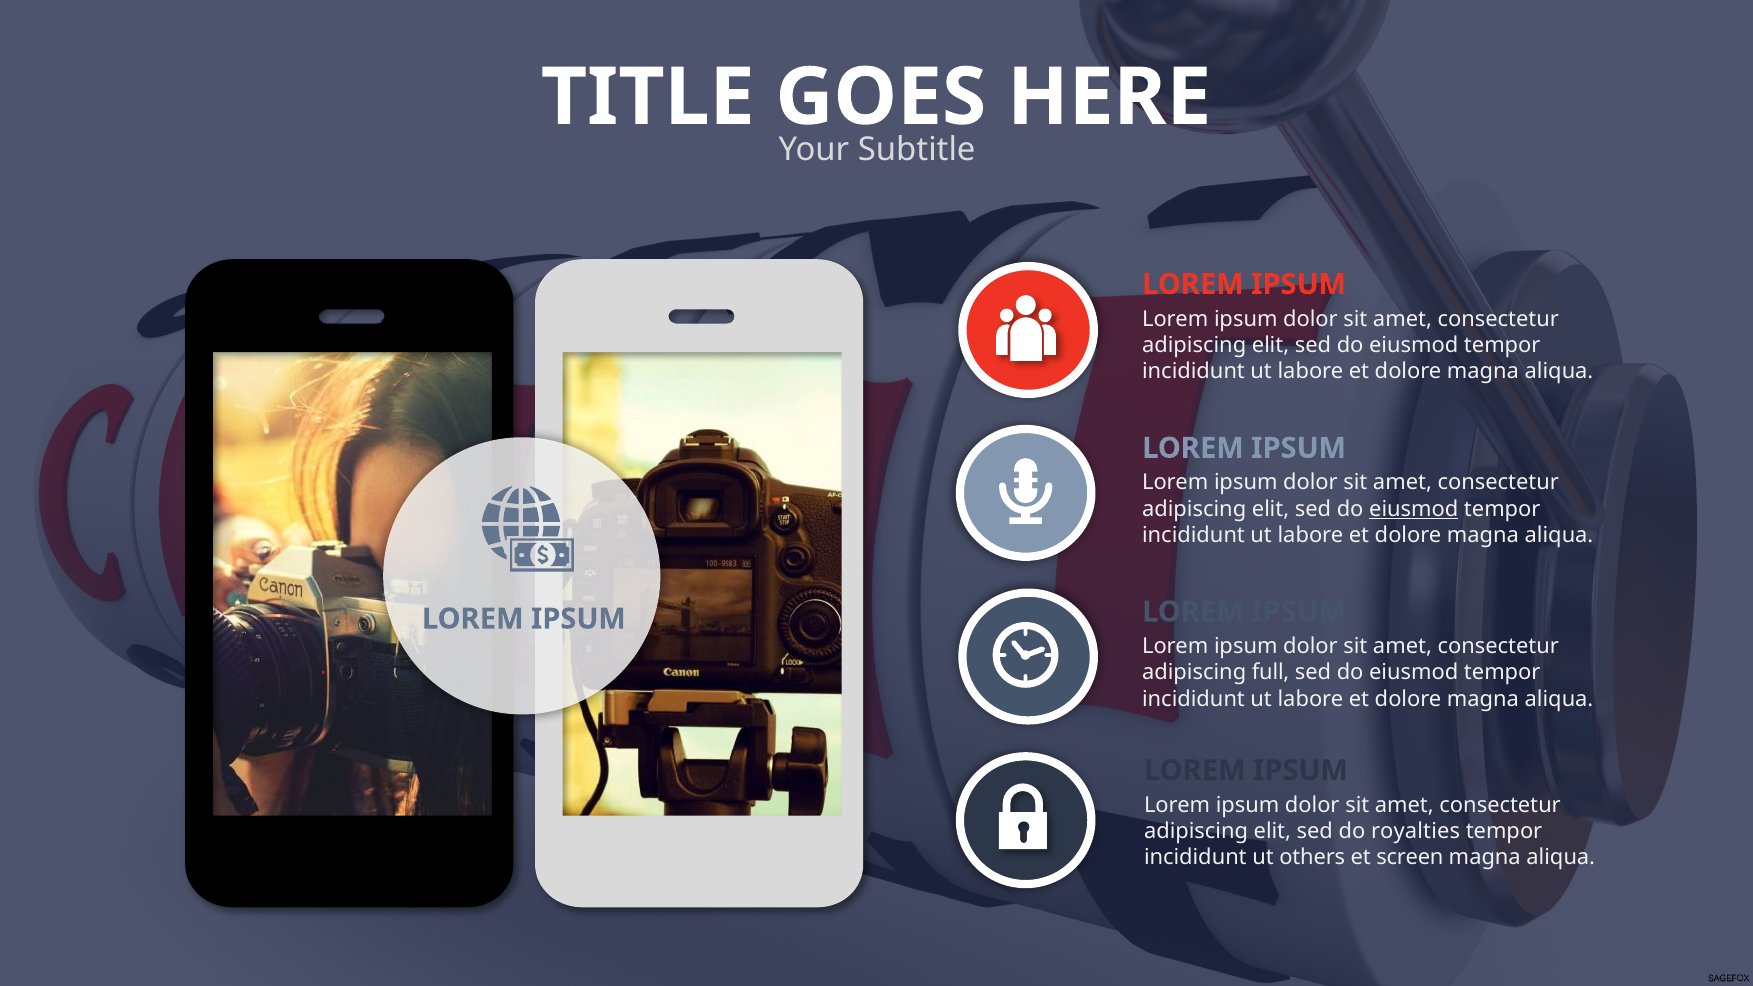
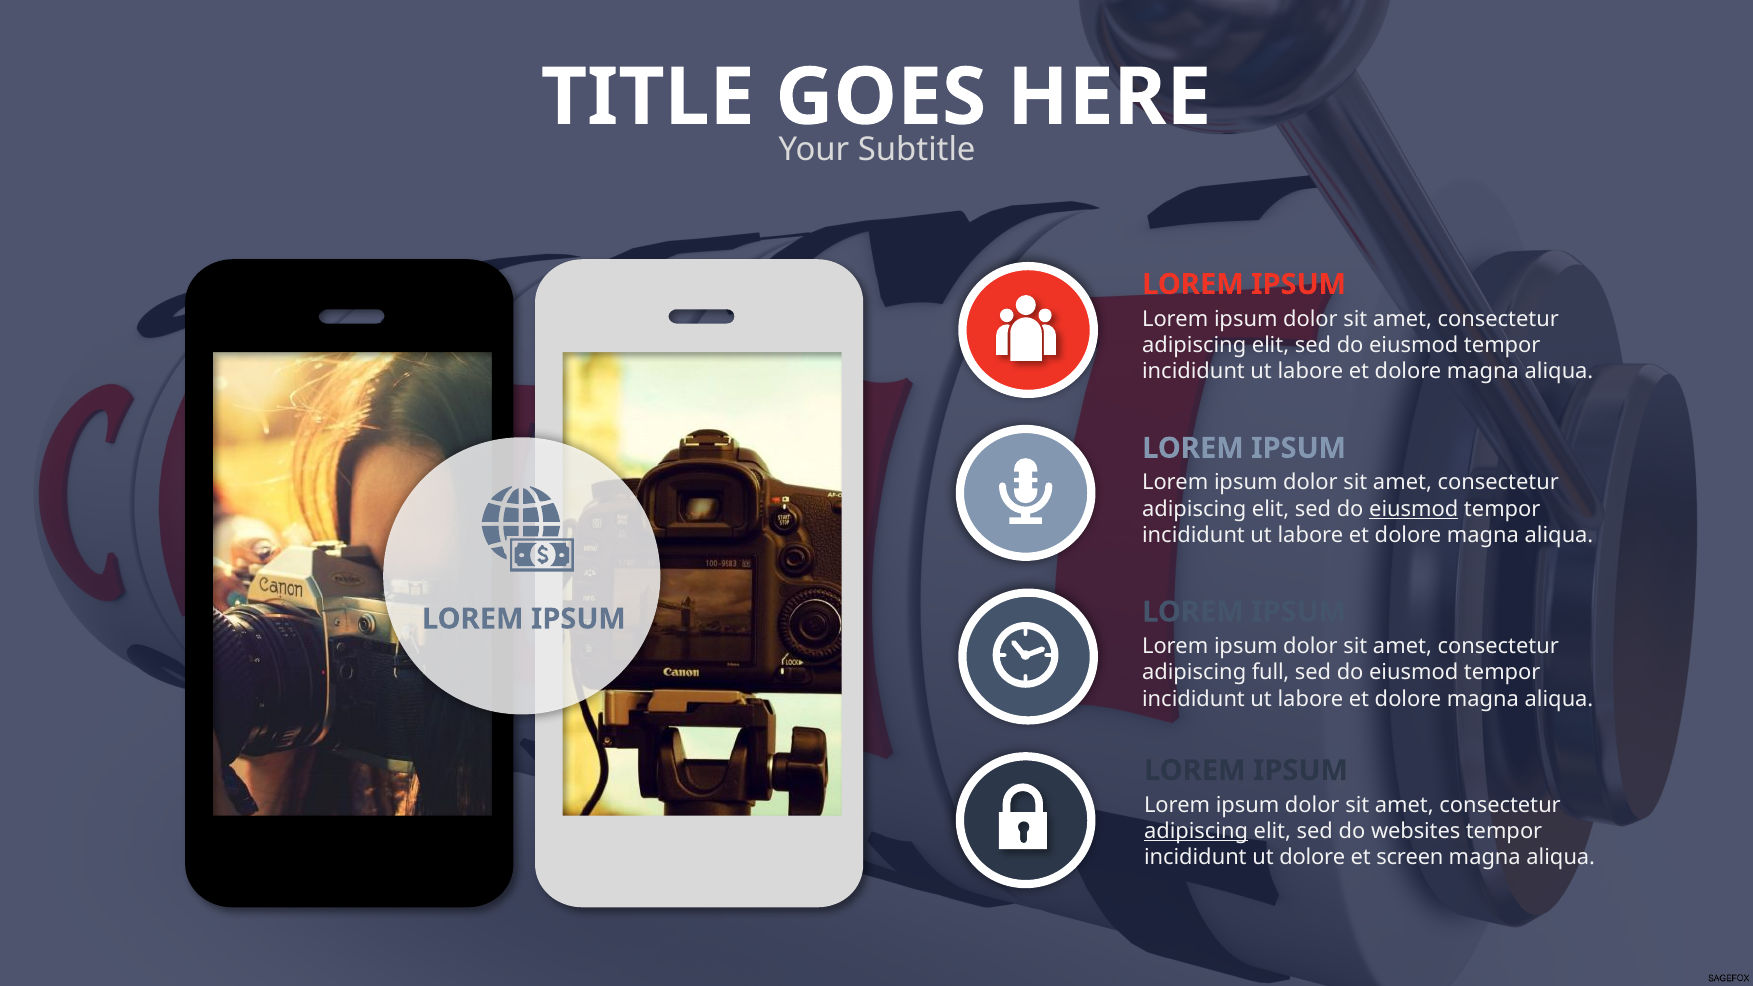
adipiscing underline: none -> present (1196, 831)
royalties: royalties -> websites (1416, 831)
ut others: others -> dolore (1312, 858)
